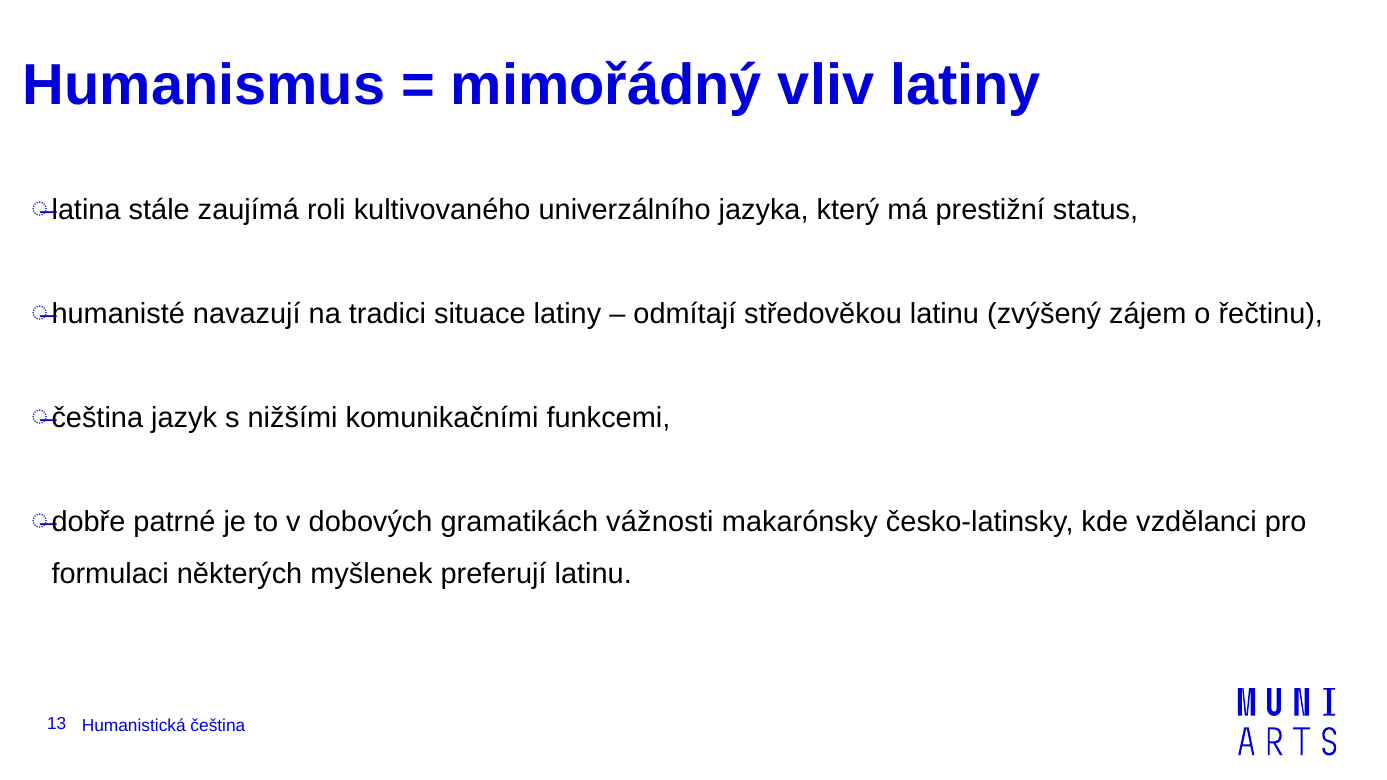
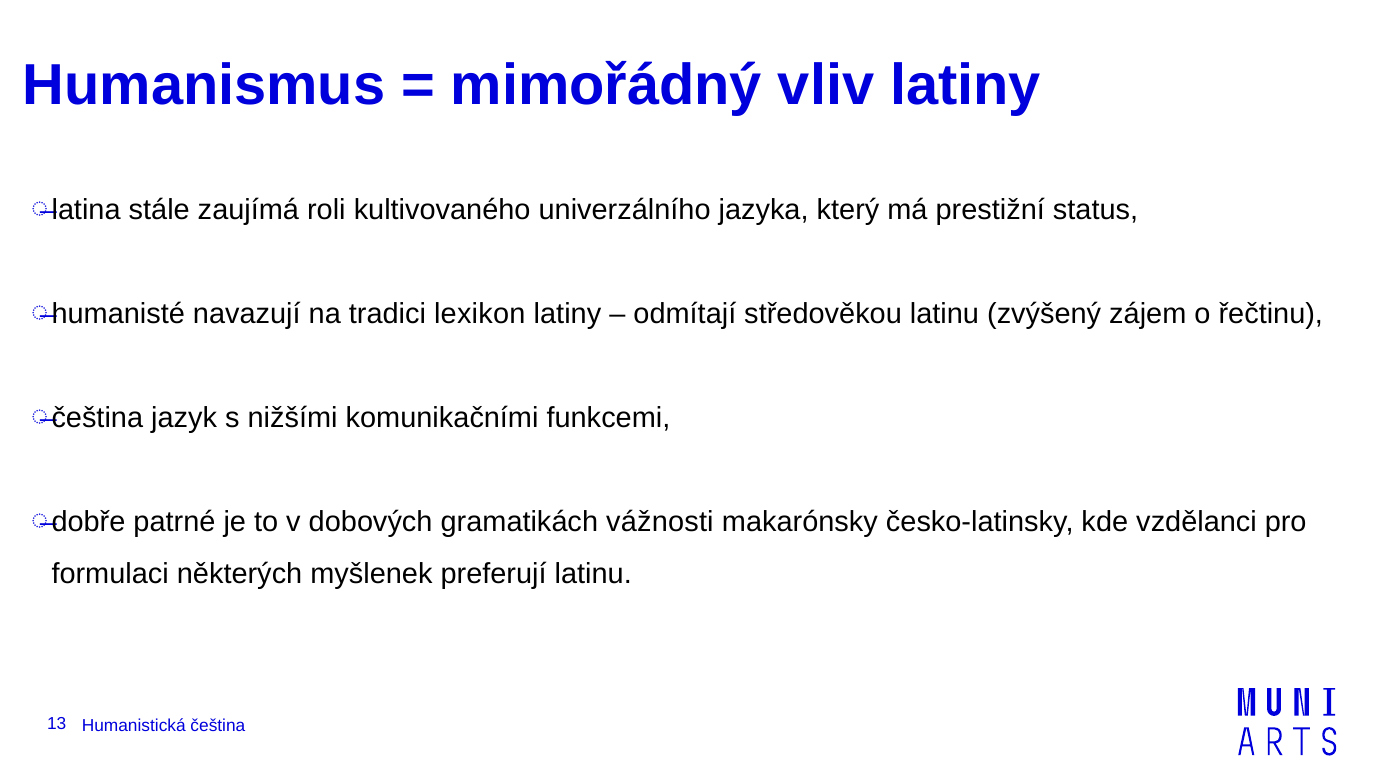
situace: situace -> lexikon (480, 314)
